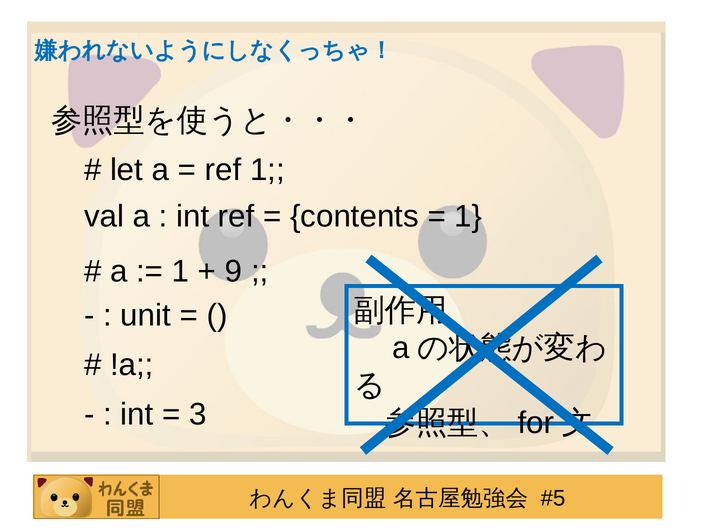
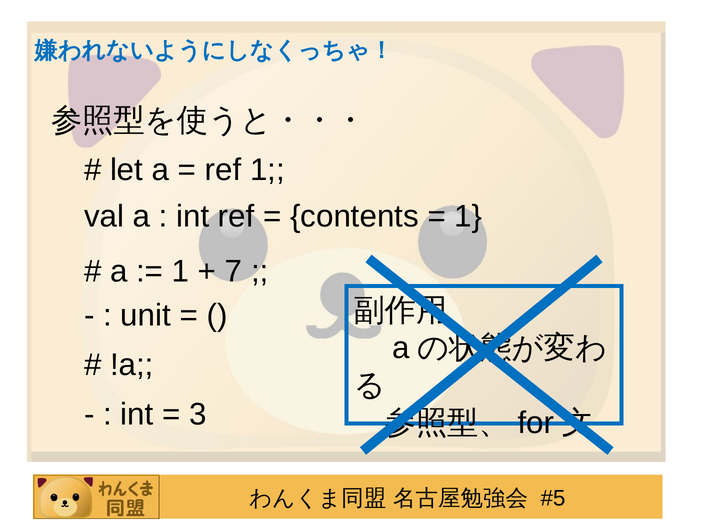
9: 9 -> 7 (234, 272)
